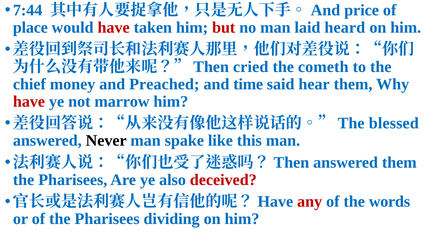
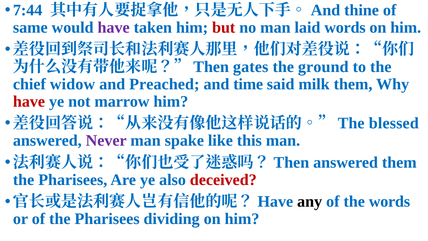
price: price -> thine (362, 10)
place: place -> same (30, 28)
have colour: red -> purple (114, 28)
laid heard: heard -> words (345, 28)
cried: cried -> gates (251, 67)
cometh: cometh -> ground (323, 67)
money: money -> widow (73, 84)
hear: hear -> milk (314, 84)
Never colour: black -> purple (106, 140)
any colour: red -> black (310, 201)
